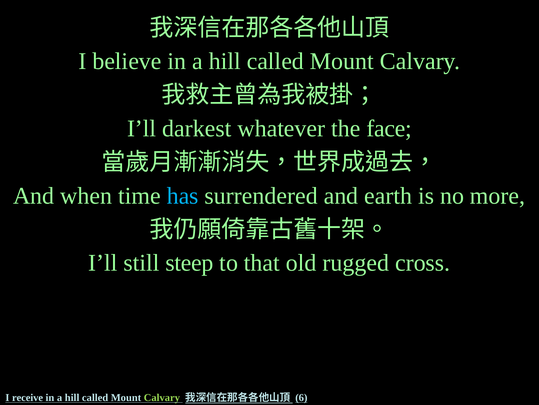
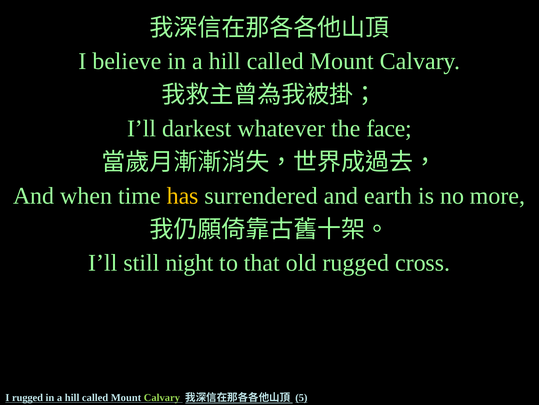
has colour: light blue -> yellow (183, 195)
steep: steep -> night (190, 263)
I receive: receive -> rugged (28, 397)
6: 6 -> 5 (301, 397)
